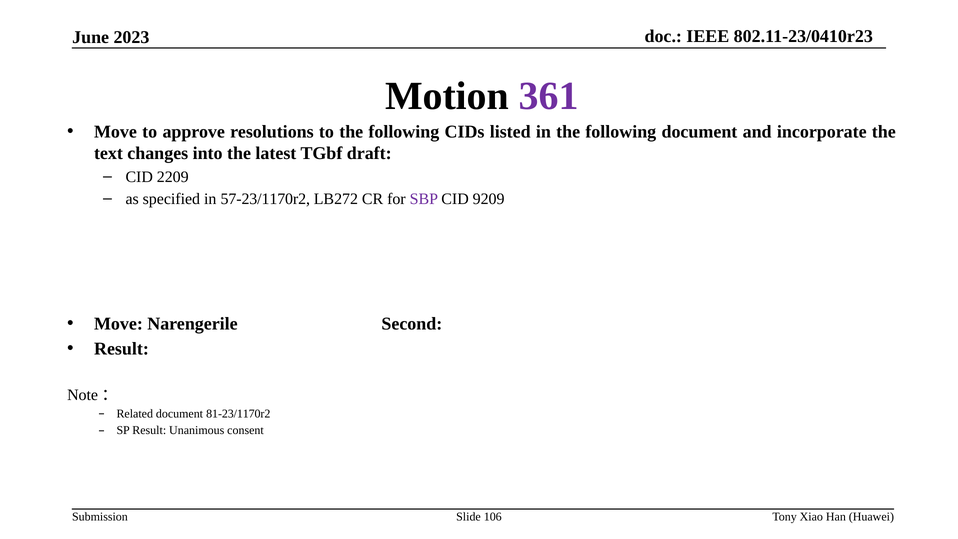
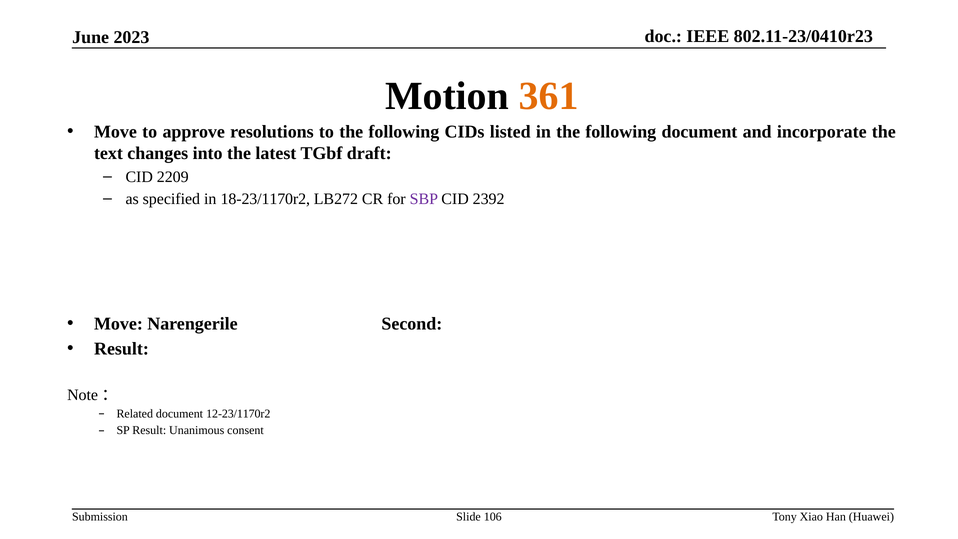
361 colour: purple -> orange (549, 96)
57-23/1170r2: 57-23/1170r2 -> 18-23/1170r2 (265, 199)
9209: 9209 -> 2392 (489, 199)
81-23/1170r2: 81-23/1170r2 -> 12-23/1170r2 (238, 414)
